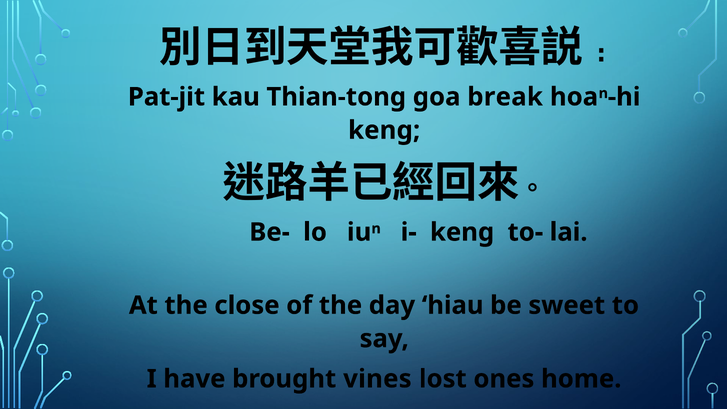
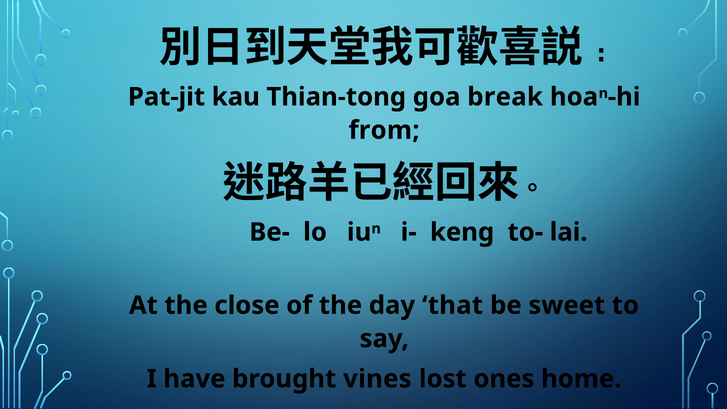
keng: keng -> from (384, 130)
hiau: hiau -> that (452, 305)
